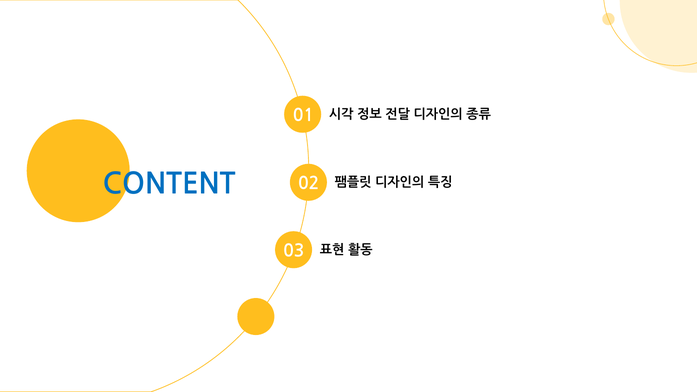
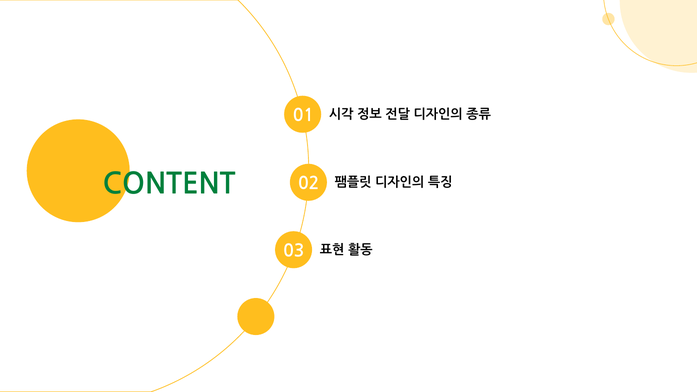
CONTENT colour: blue -> green (169, 184)
